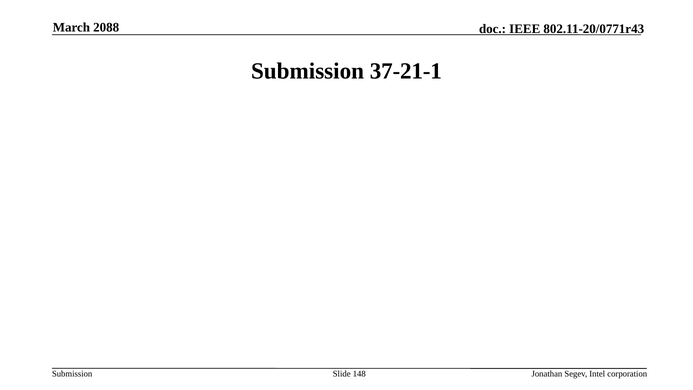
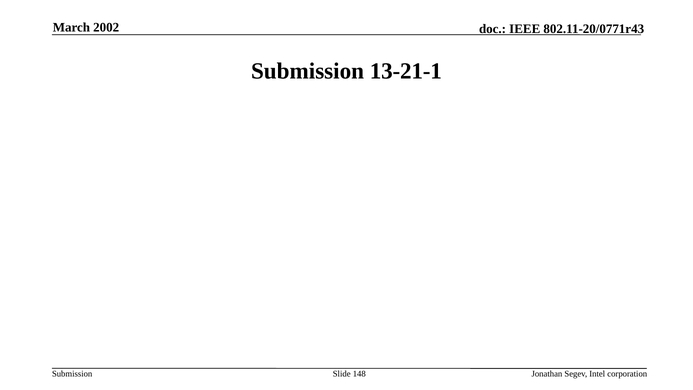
2088: 2088 -> 2002 (106, 28)
37-21-1: 37-21-1 -> 13-21-1 (406, 71)
